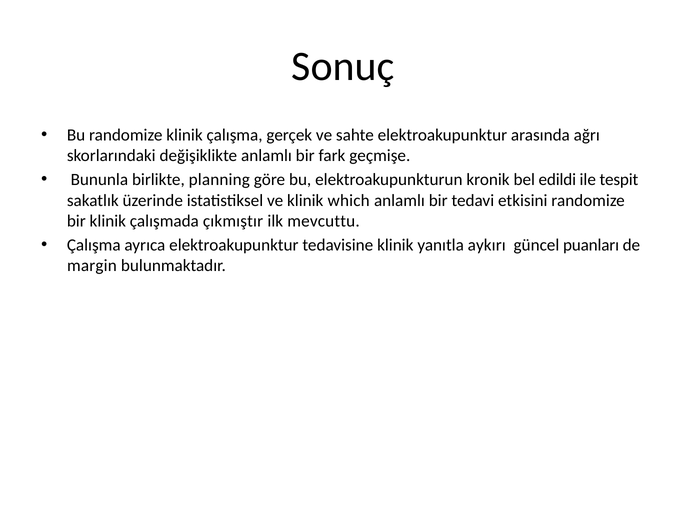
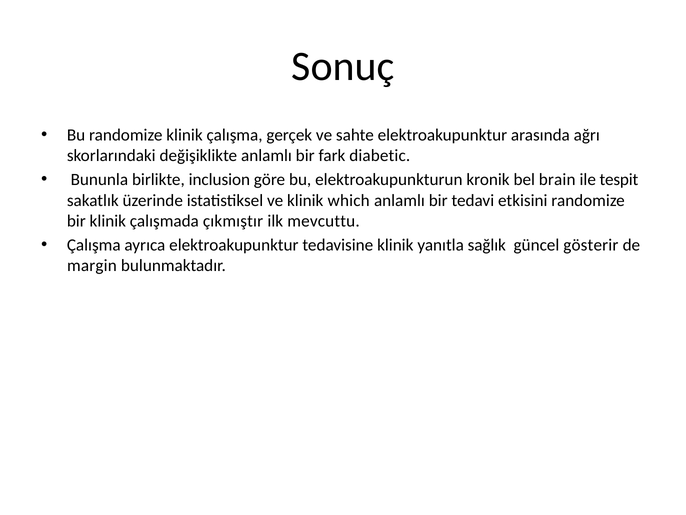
geçmişe: geçmişe -> diabetic (380, 156)
planning: planning -> inclusion (219, 180)
edildi: edildi -> brain (557, 180)
aykırı: aykırı -> sağlık (487, 245)
puanları: puanları -> gösterir (591, 245)
